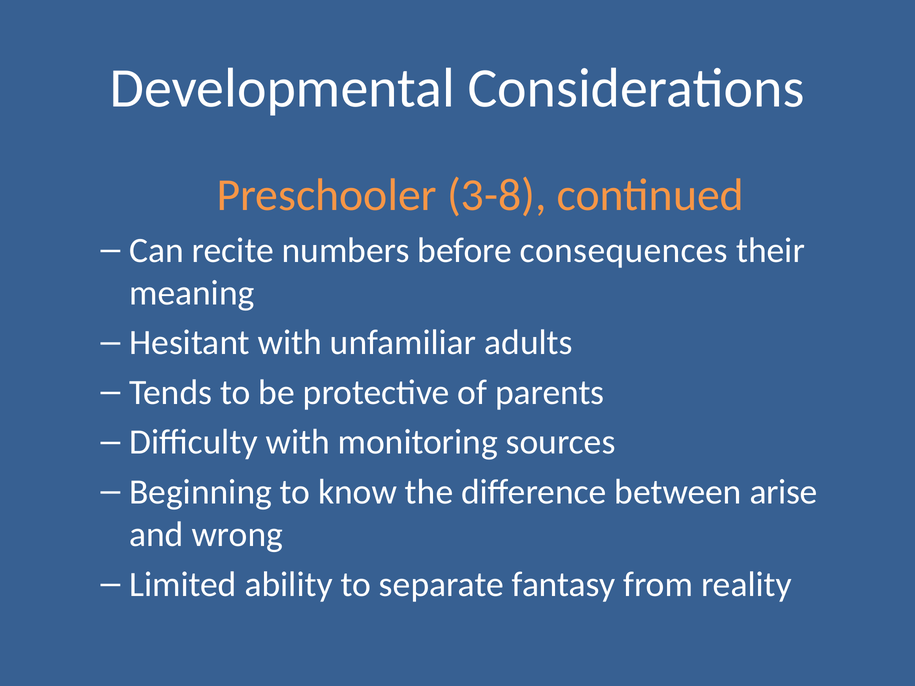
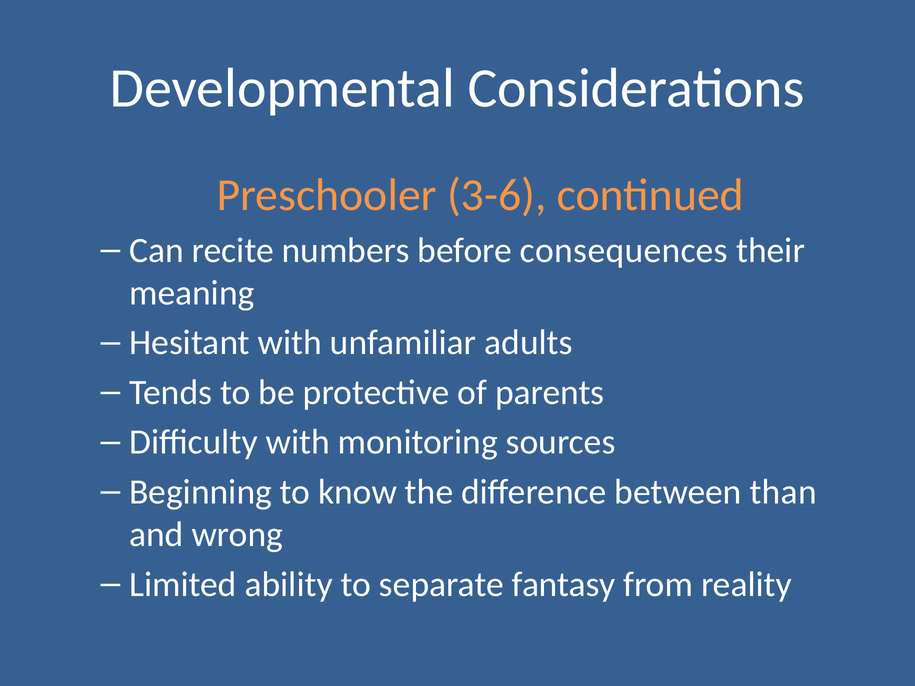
3-8: 3-8 -> 3-6 (497, 195)
arise: arise -> than (783, 492)
